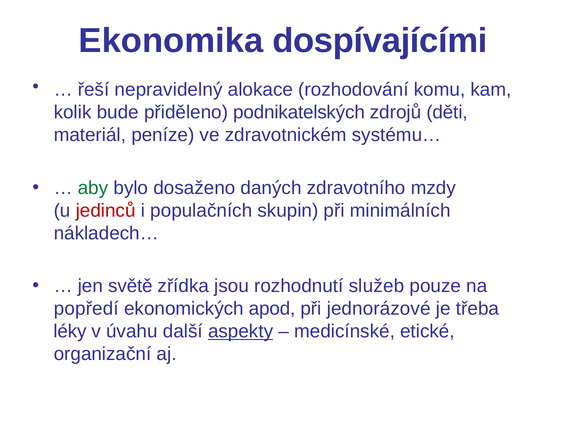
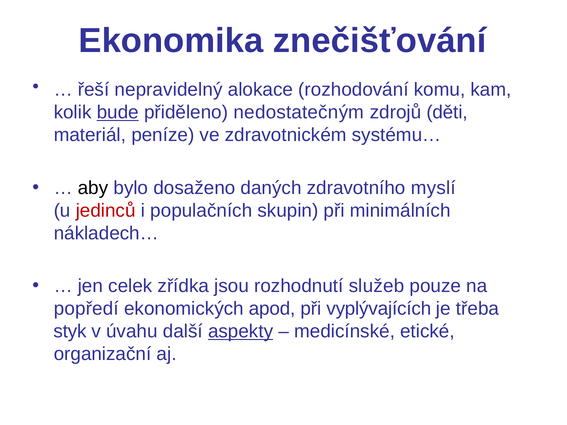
dospívajícími: dospívajícími -> znečišťování (380, 41)
bude underline: none -> present (118, 112)
podnikatelských: podnikatelských -> nedostatečným (299, 112)
aby colour: green -> black (93, 188)
mzdy: mzdy -> myslí (433, 188)
světě: světě -> celek (130, 286)
jednorázové: jednorázové -> vyplývajících (379, 309)
léky: léky -> styk (70, 332)
